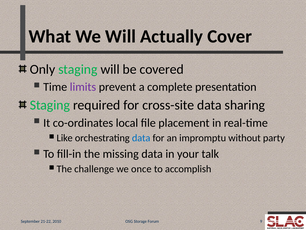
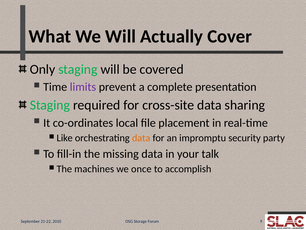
data colour: blue -> orange (141, 138)
without: without -> security (245, 138)
challenge: challenge -> machines (94, 169)
